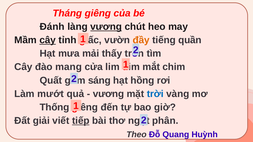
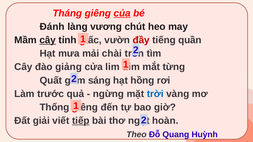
của underline: none -> present (122, 13)
vương underline: present -> none (106, 27)
đầy colour: orange -> red (141, 40)
thấy: thấy -> chài (112, 54)
mang: mang -> giảng (69, 67)
chim: chim -> từng (174, 67)
mướt: mướt -> trước (51, 94)
vương: vương -> ngừng (108, 94)
phân: phân -> hoàn (165, 121)
